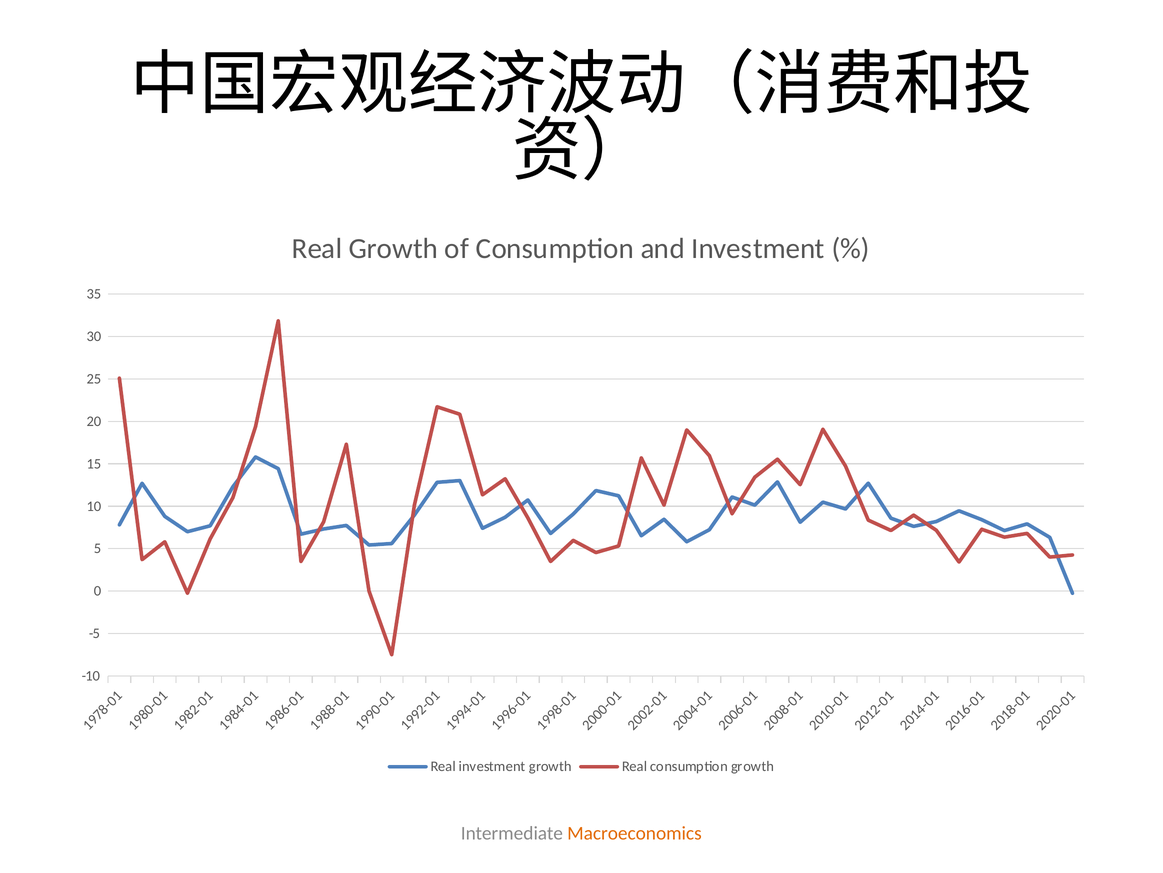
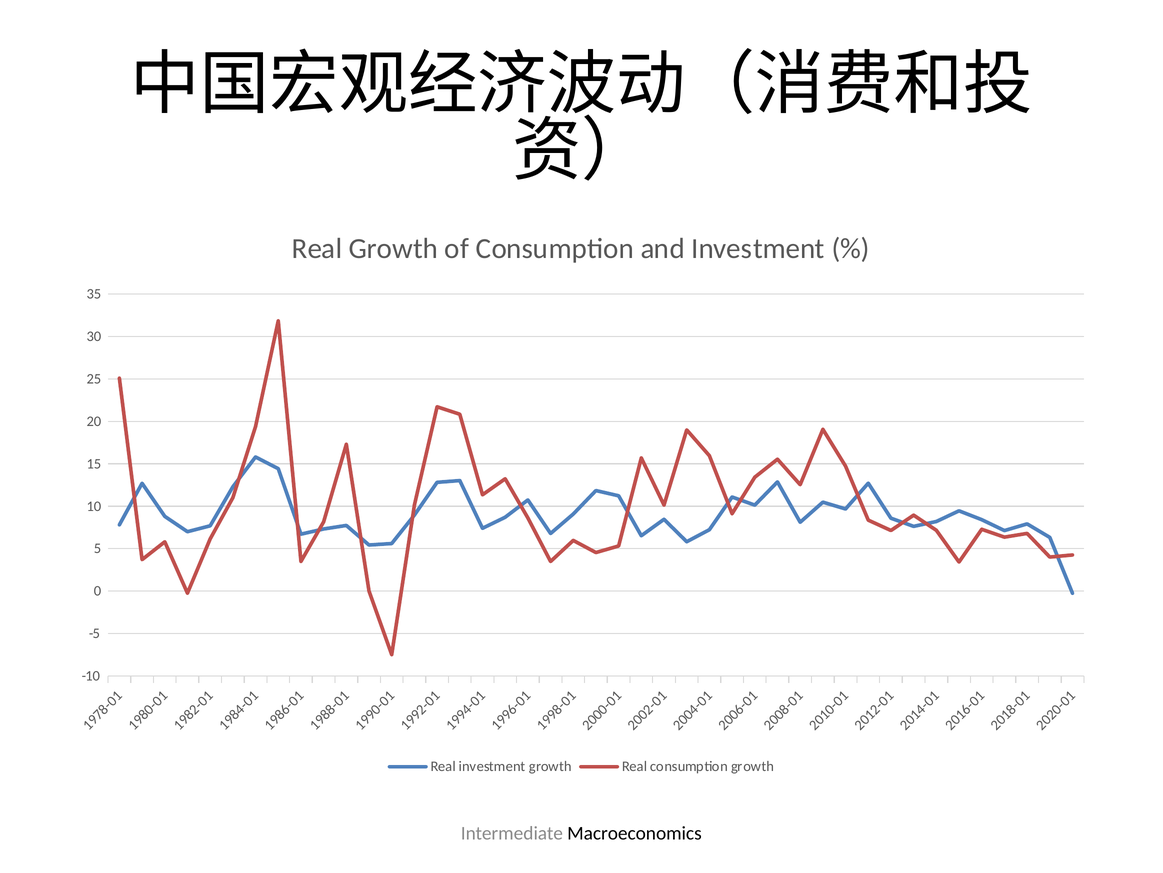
Macroeconomics colour: orange -> black (634, 833)
